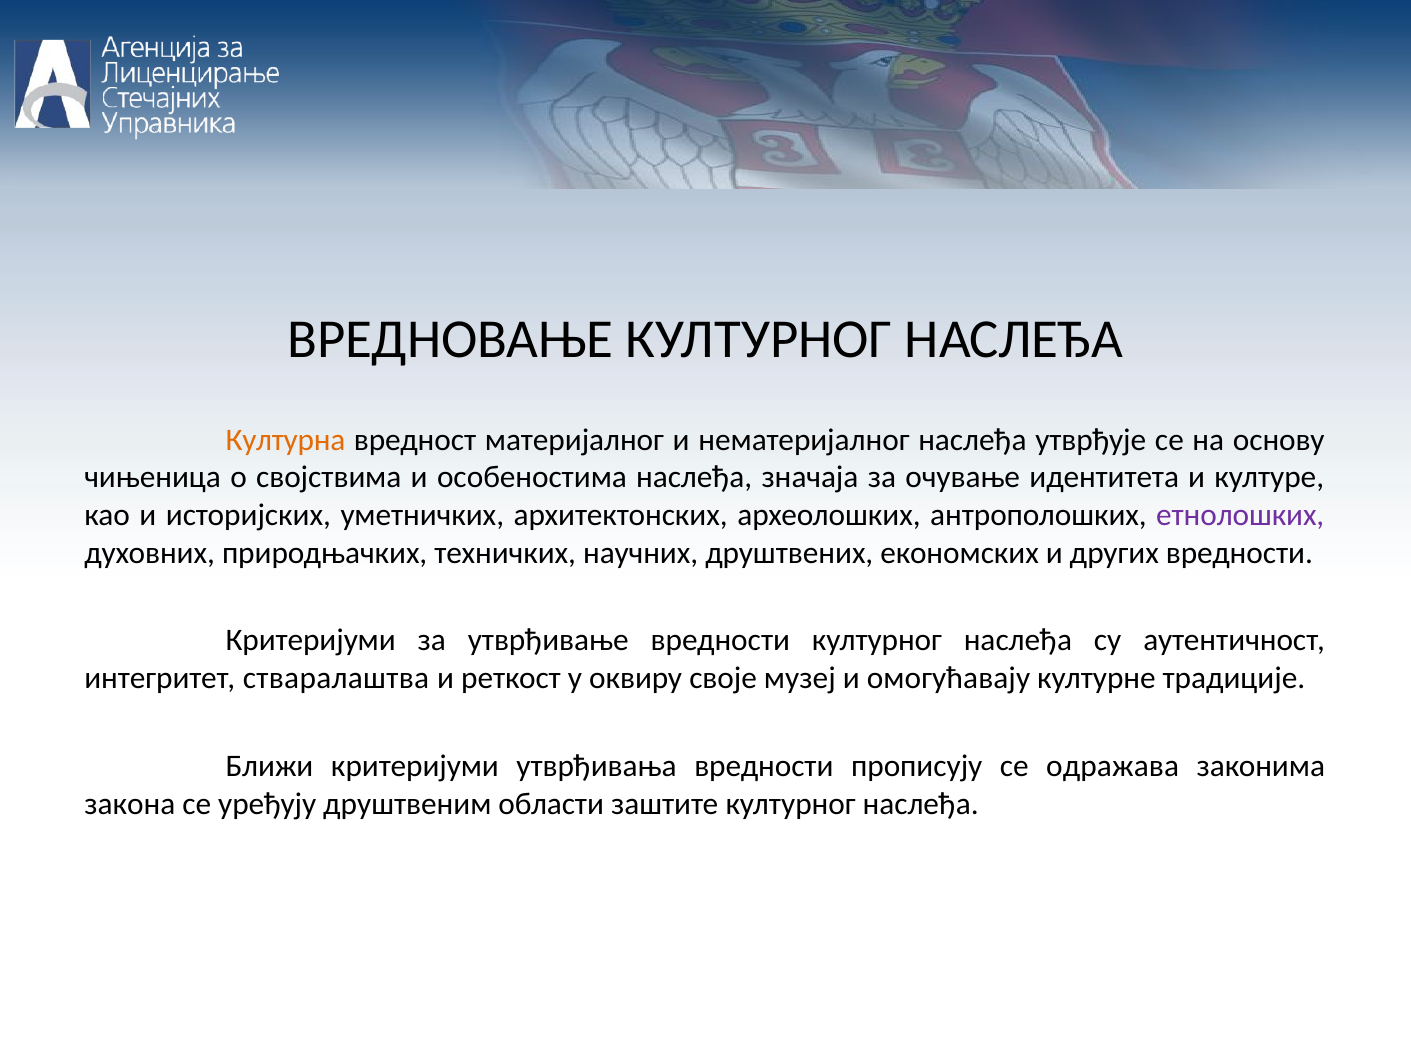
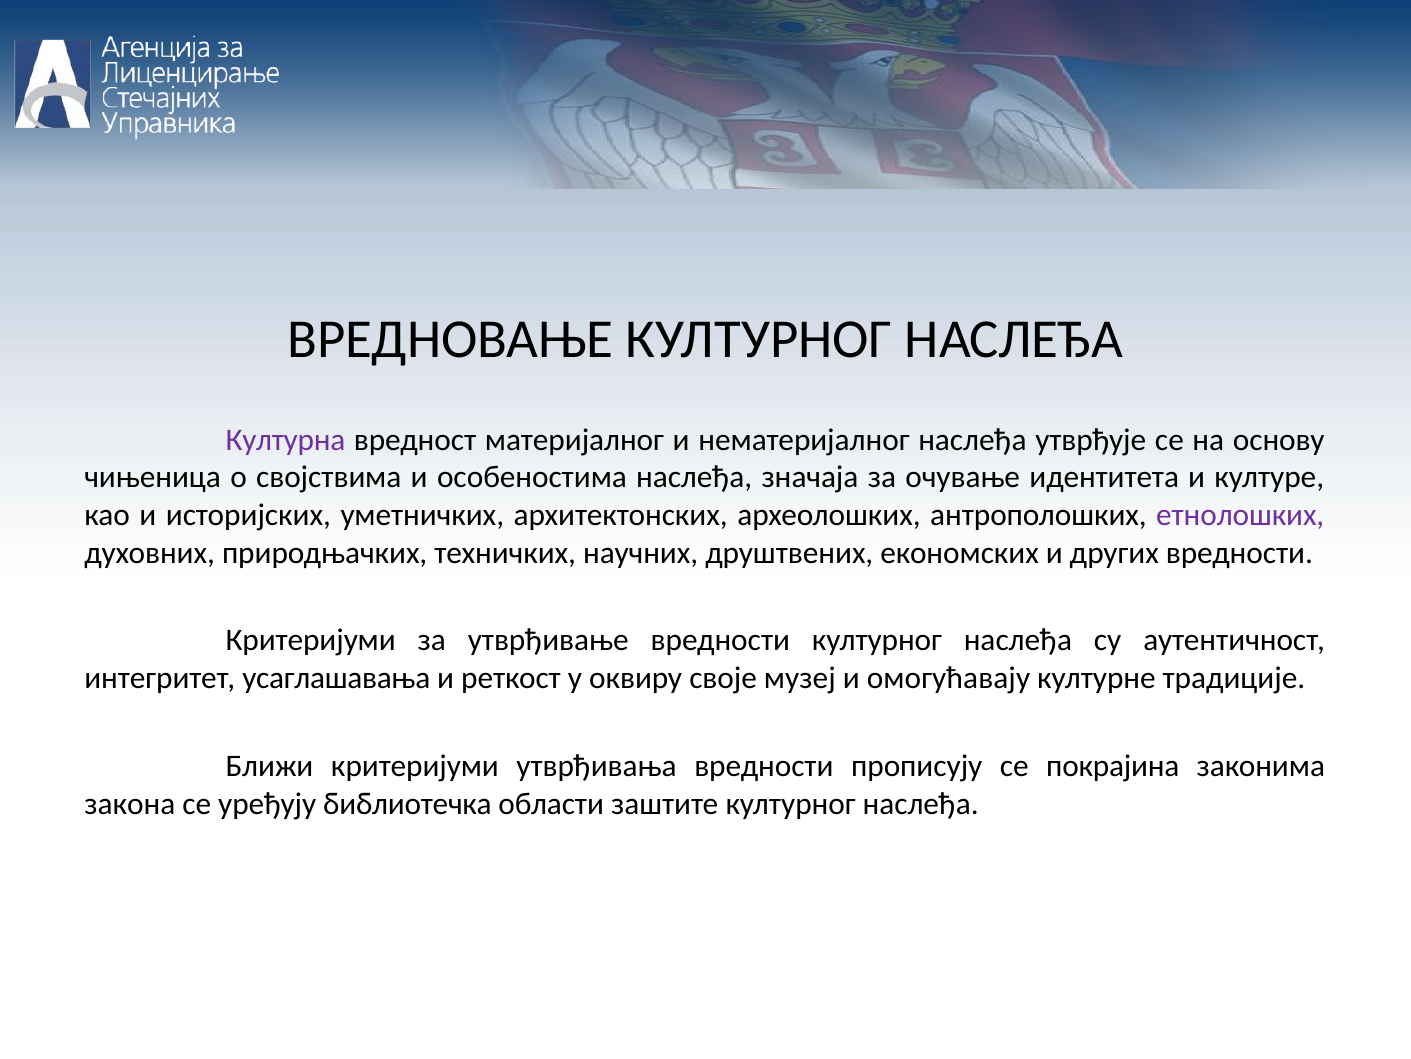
Културна colour: orange -> purple (285, 440)
стваралаштва: стваралаштва -> усаглашавања (336, 678)
одражава: одражава -> покрајина (1113, 765)
друштвеним: друштвеним -> библиотечка (407, 803)
